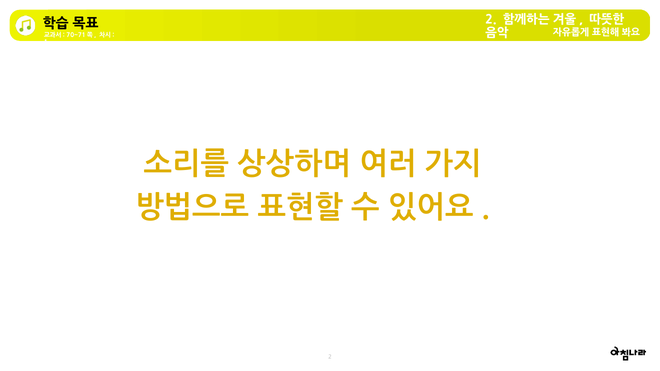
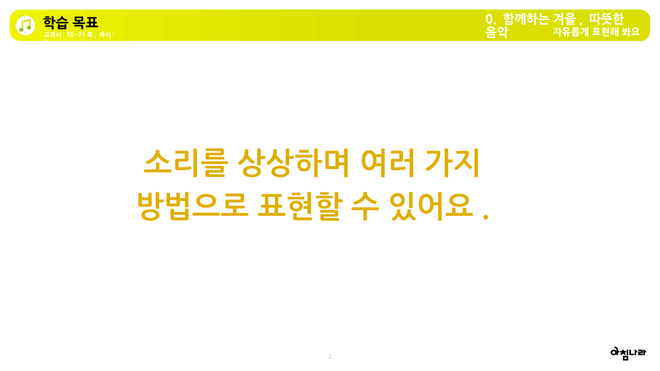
2: 2 -> 0 (491, 20)
